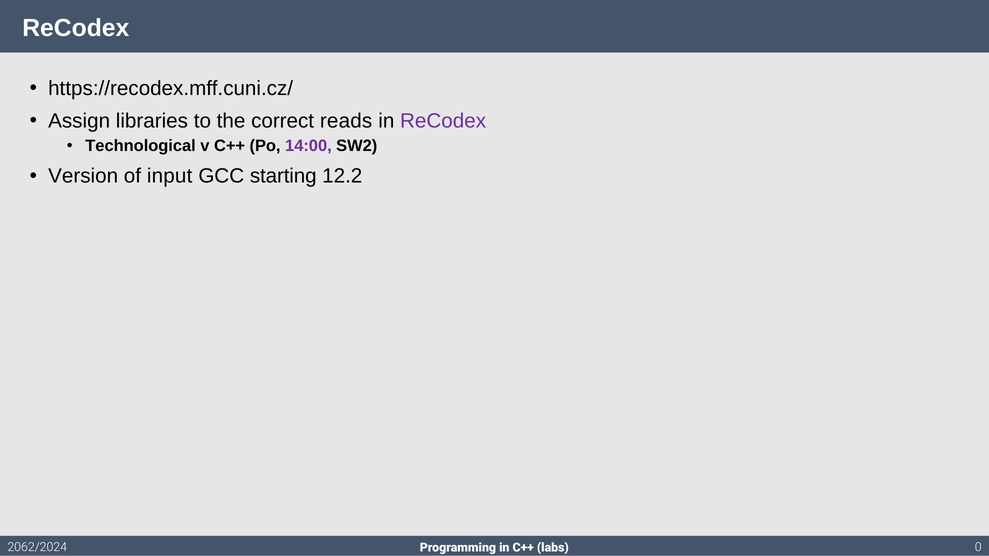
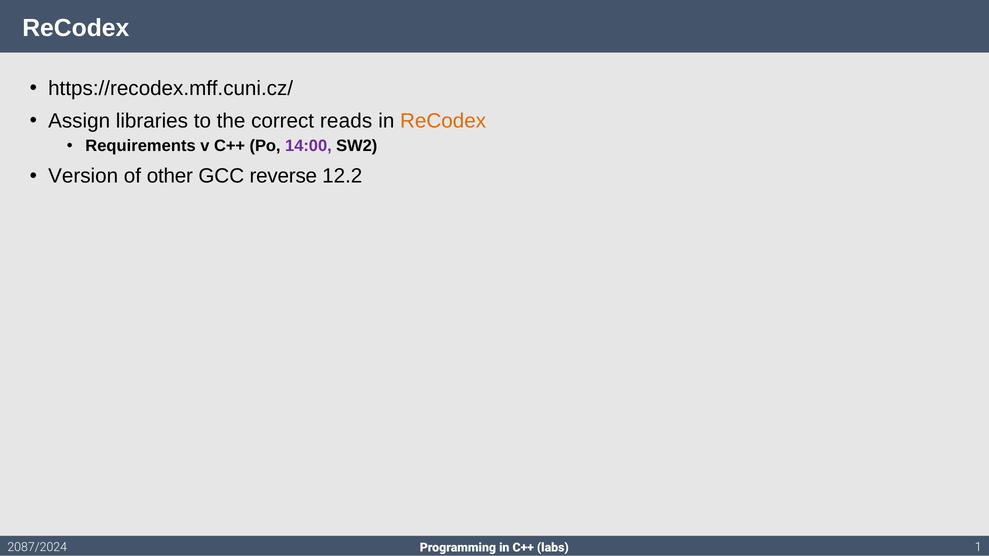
ReCodex colour: purple -> orange (443, 121)
Technological: Technological -> Requirements (141, 146)
input: input -> other (170, 176)
starting: starting -> reverse (283, 176)
2062/2024: 2062/2024 -> 2087/2024 (37, 547)
0: 0 -> 1 (978, 547)
